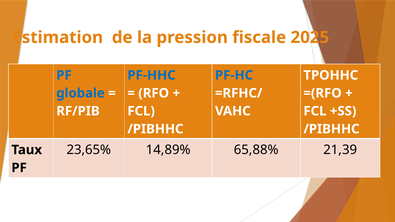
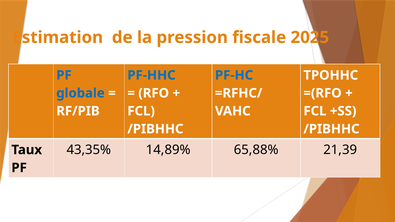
23,65%: 23,65% -> 43,35% (89, 150)
